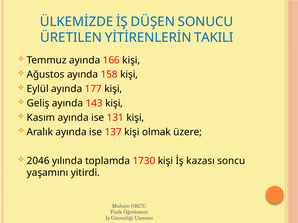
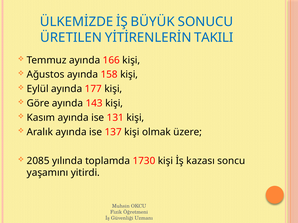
DÜŞEN: DÜŞEN -> BÜYÜK (153, 22)
Geliş: Geliş -> Göre (38, 103)
2046: 2046 -> 2085 (38, 161)
